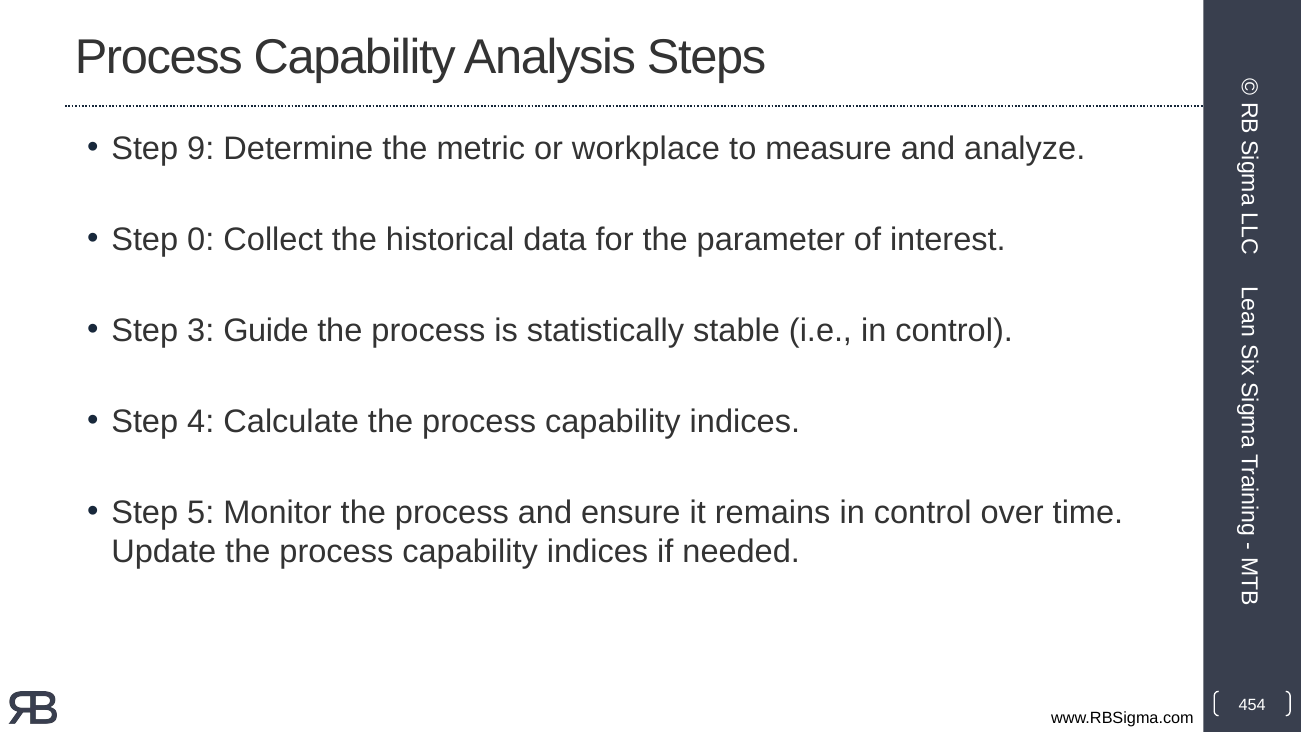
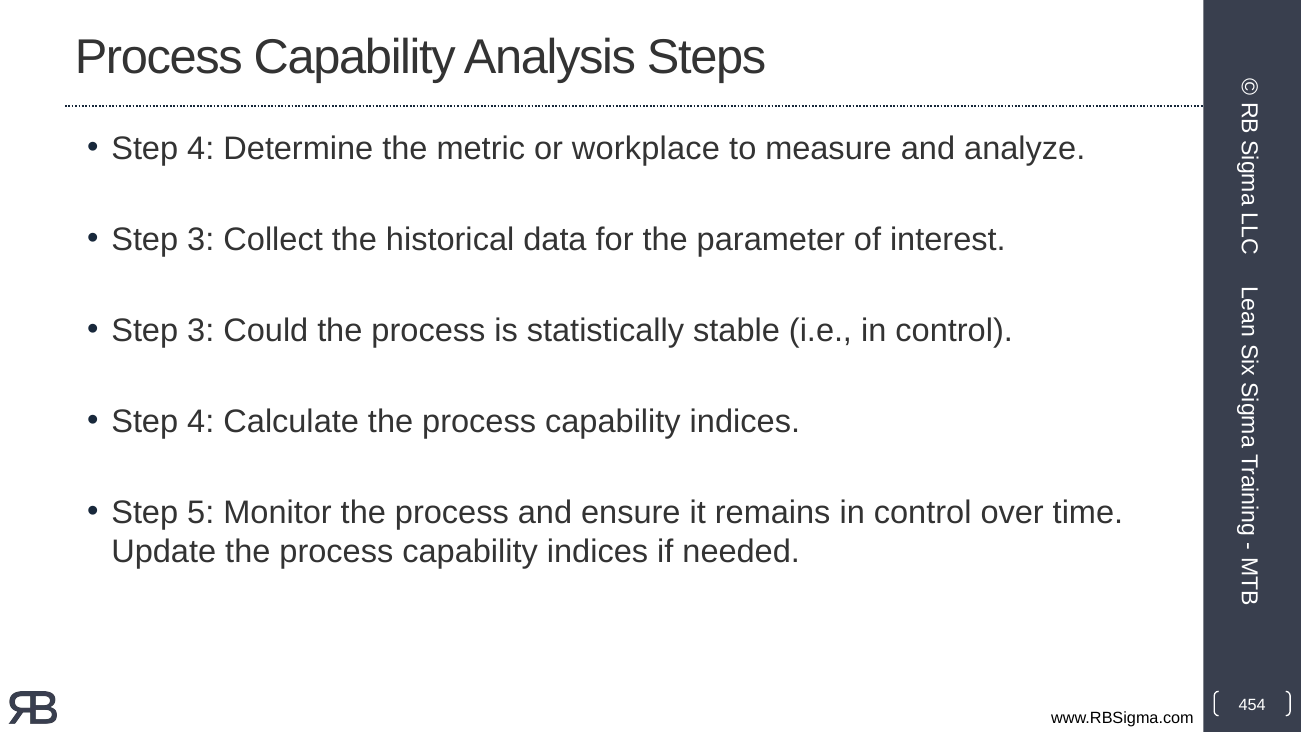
9: 9 -> 4 (201, 149)
0: 0 -> 3 (201, 240)
Guide: Guide -> Could (266, 331)
